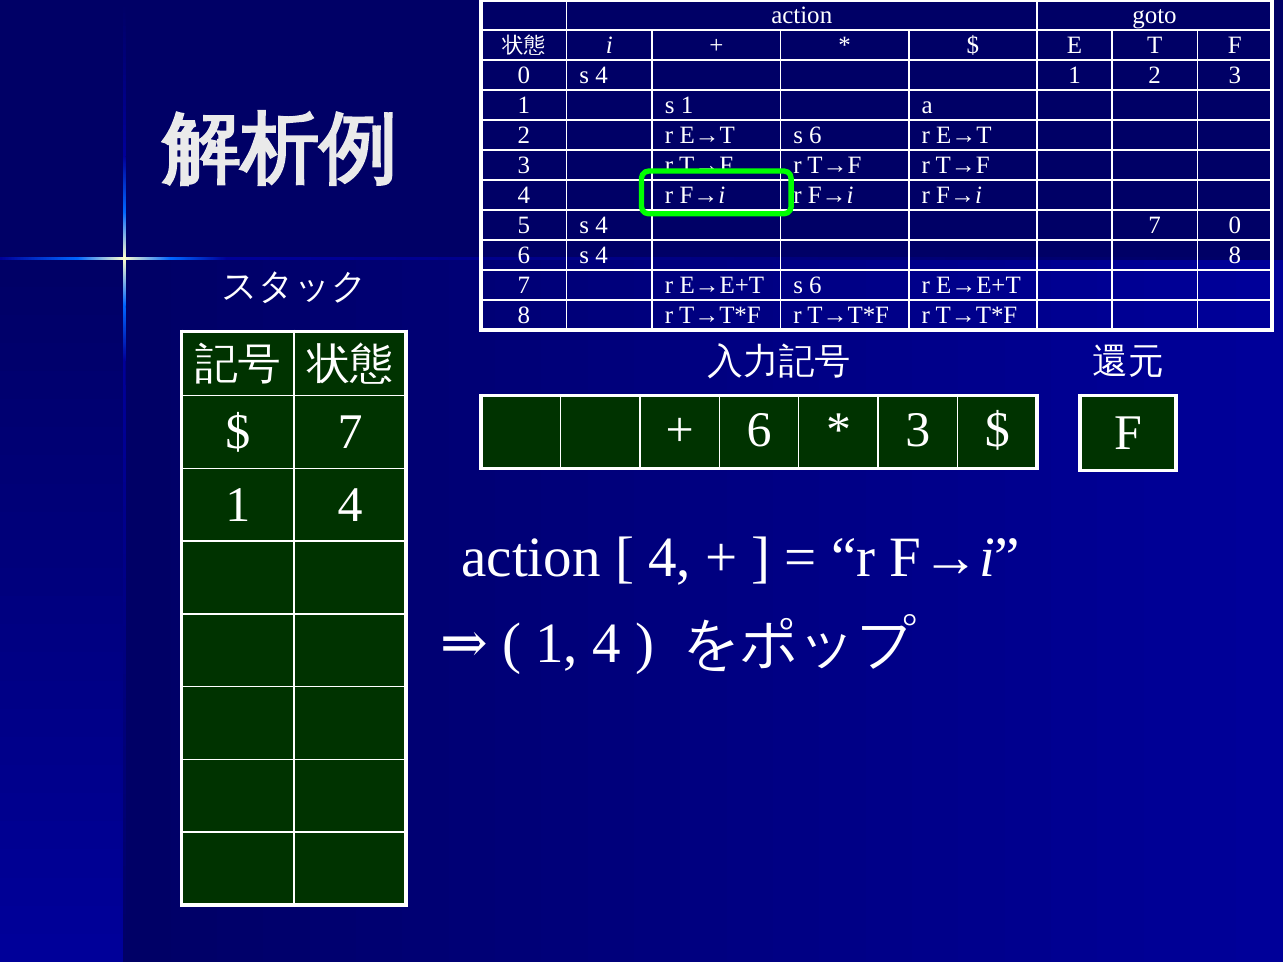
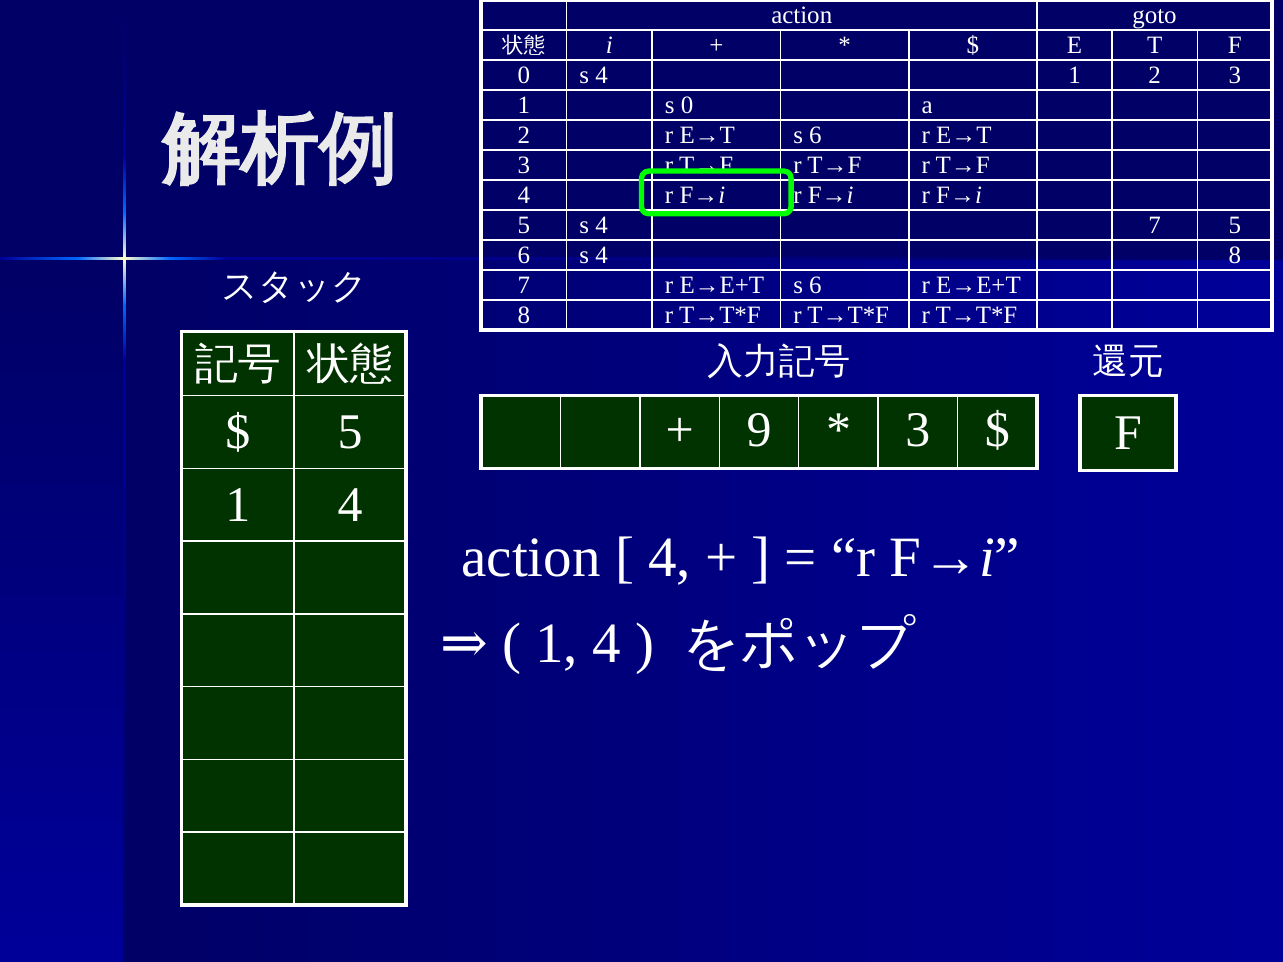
s 1: 1 -> 0 (687, 105)
7 0: 0 -> 5 (1235, 225)
6: 6 -> 9 (759, 430)
7: 7 -> 5 (350, 432)
